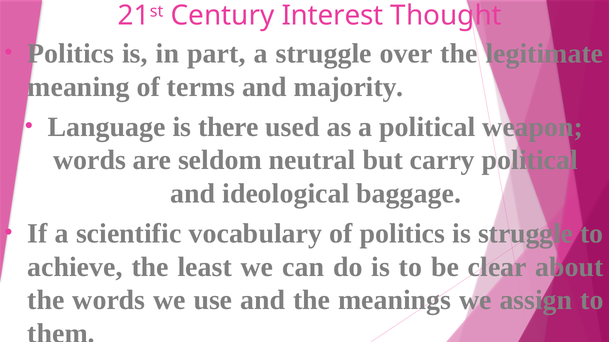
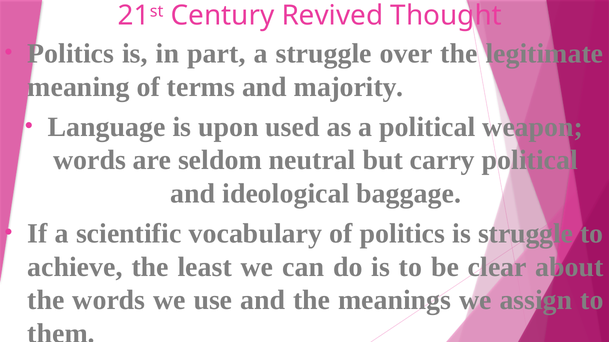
Interest: Interest -> Revived (332, 16)
there: there -> upon (228, 127)
